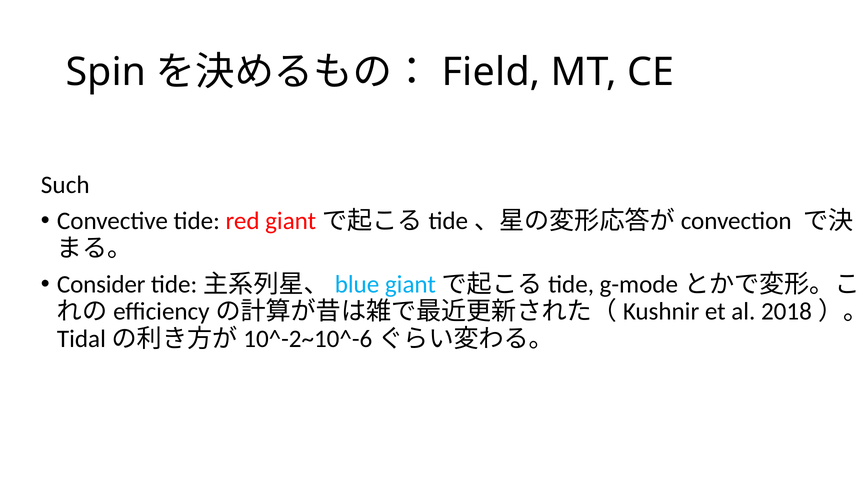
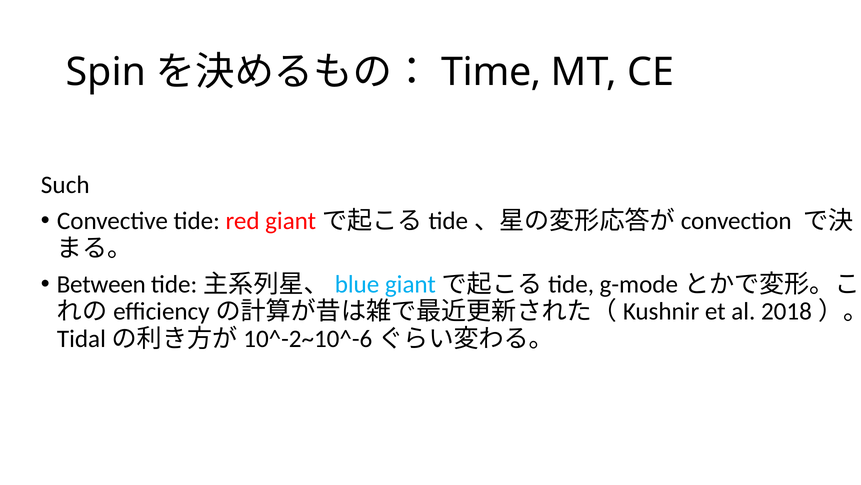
Field: Field -> Time (491, 72)
Consider: Consider -> Between (101, 284)
